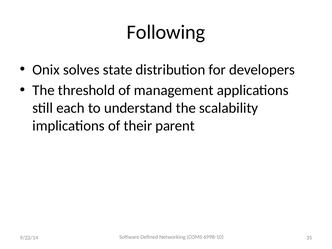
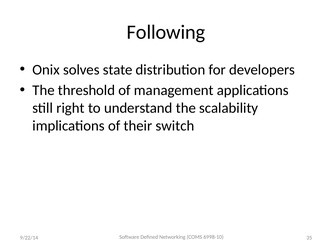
each: each -> right (70, 108)
parent: parent -> switch (175, 126)
